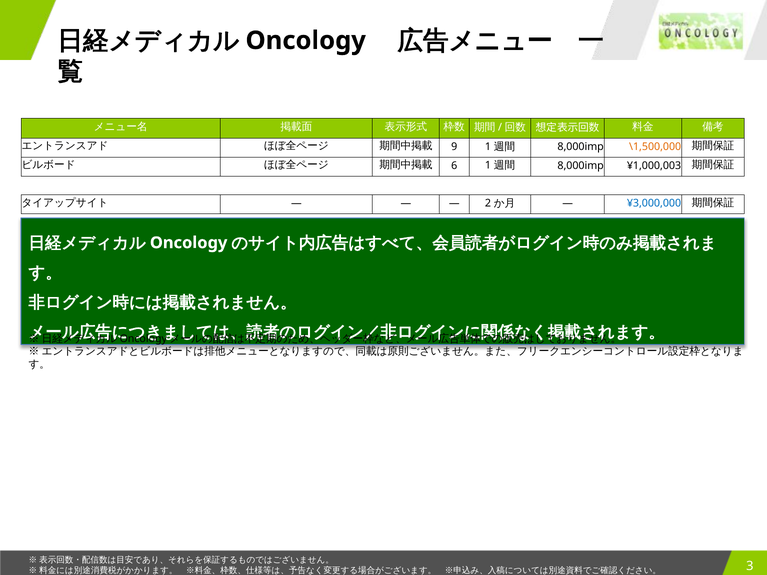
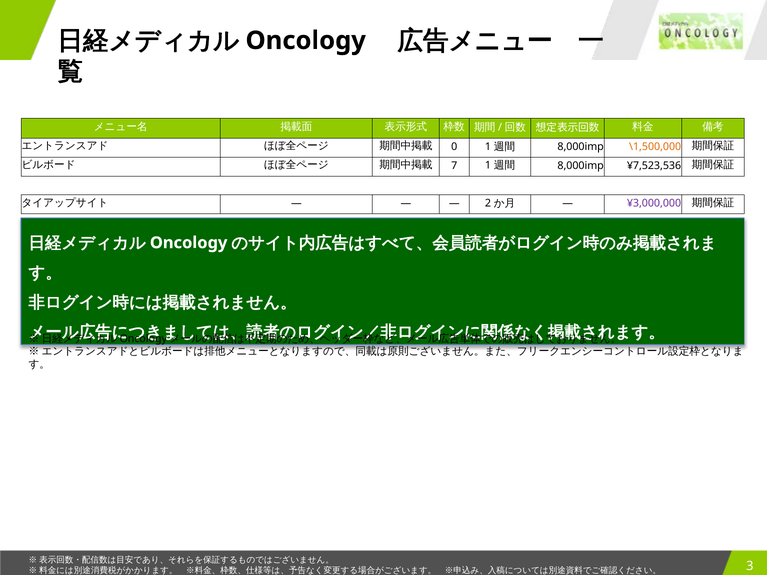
9: 9 -> 0 (454, 147)
6: 6 -> 7 (454, 166)
¥1,000,003: ¥1,000,003 -> ¥7,523,536 (654, 166)
¥3,000,000 colour: blue -> purple (654, 203)
